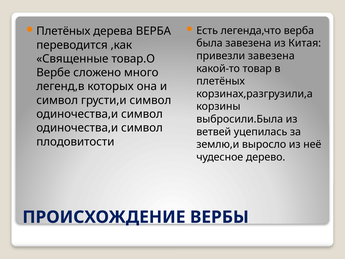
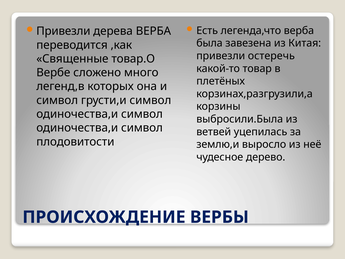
Плетёных: Плетёных -> Привезли (63, 31)
привезли завезена: завезена -> остеречь (271, 56)
